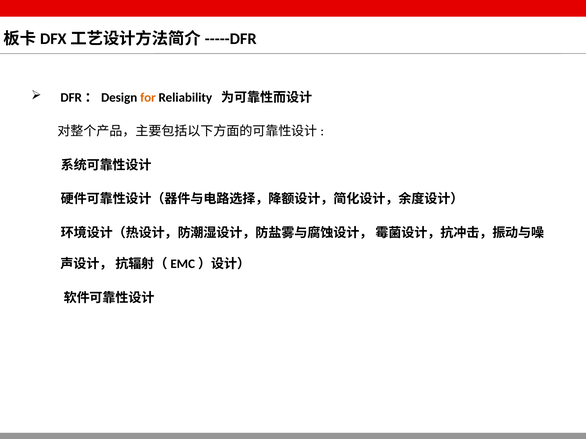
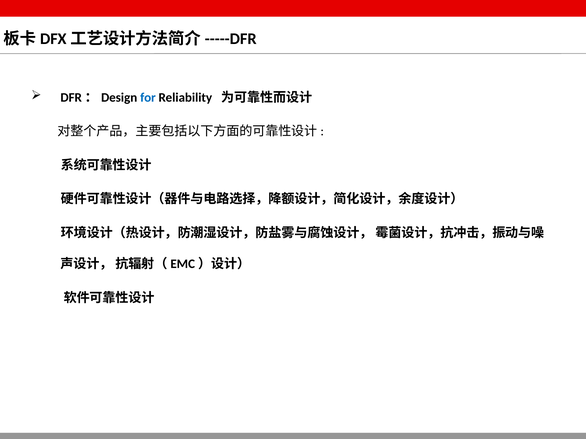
for colour: orange -> blue (148, 98)
